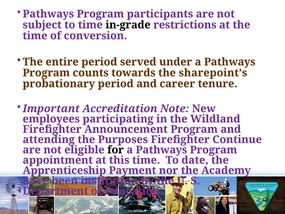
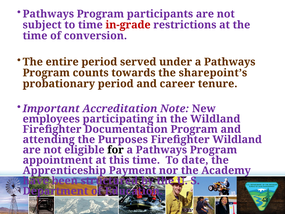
in-grade colour: black -> red (128, 25)
Announcement: Announcement -> Documentation (126, 129)
Firefighter Continue: Continue -> Wildland (237, 139)
institution: institution -> structured (109, 181)
